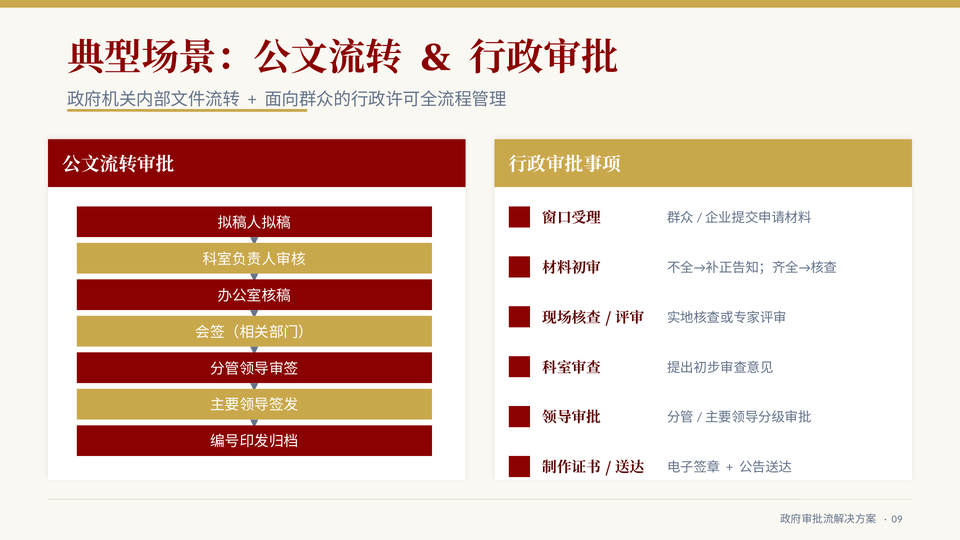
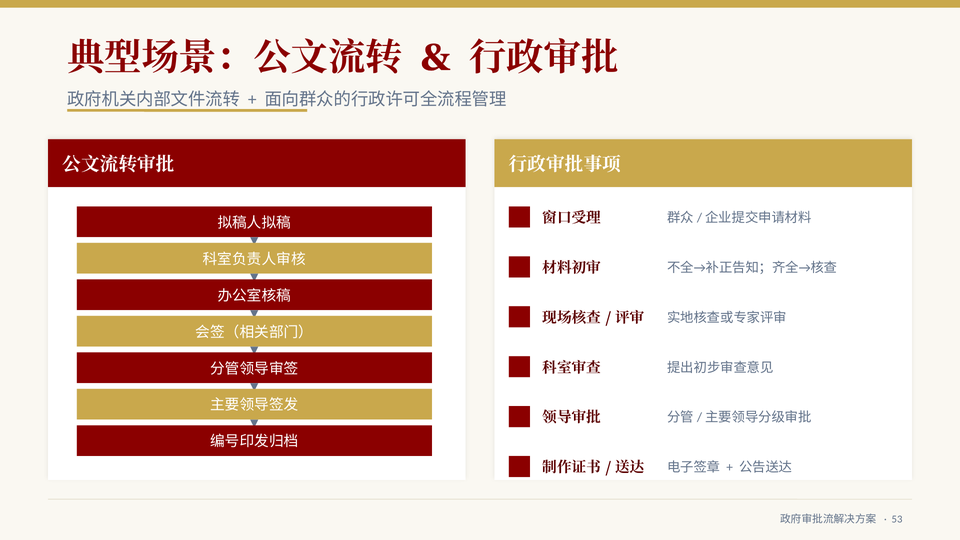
09: 09 -> 53 (897, 519)
